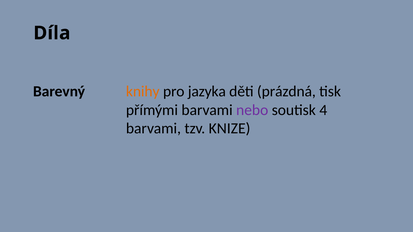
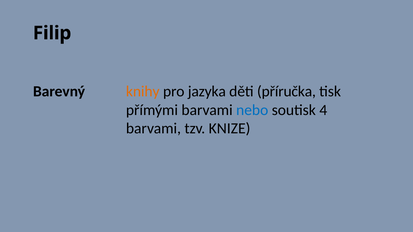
Díla: Díla -> Filip (52, 33)
prázdná: prázdná -> příručka (286, 91)
nebo colour: purple -> blue (252, 110)
